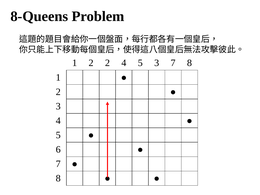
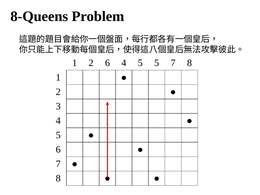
2 2: 2 -> 6 (107, 63)
5 3: 3 -> 5 (157, 63)
